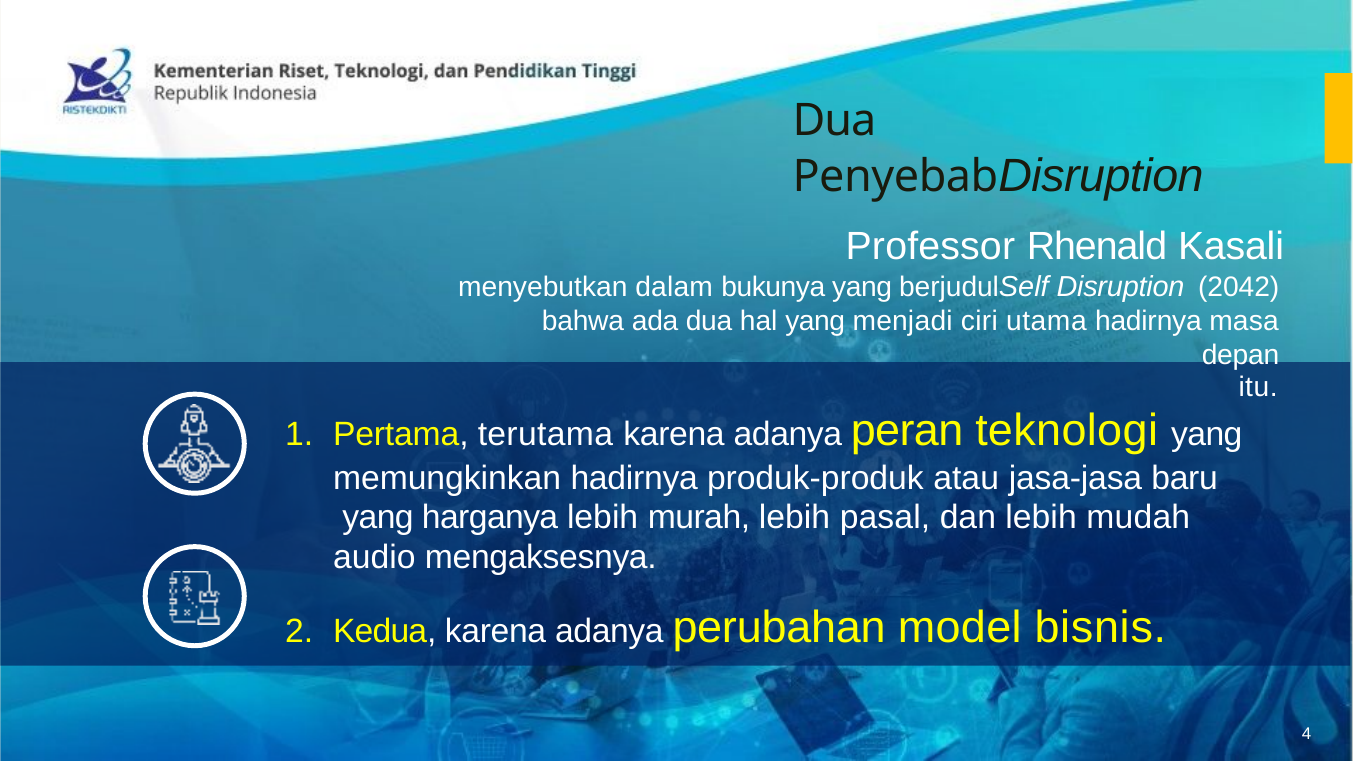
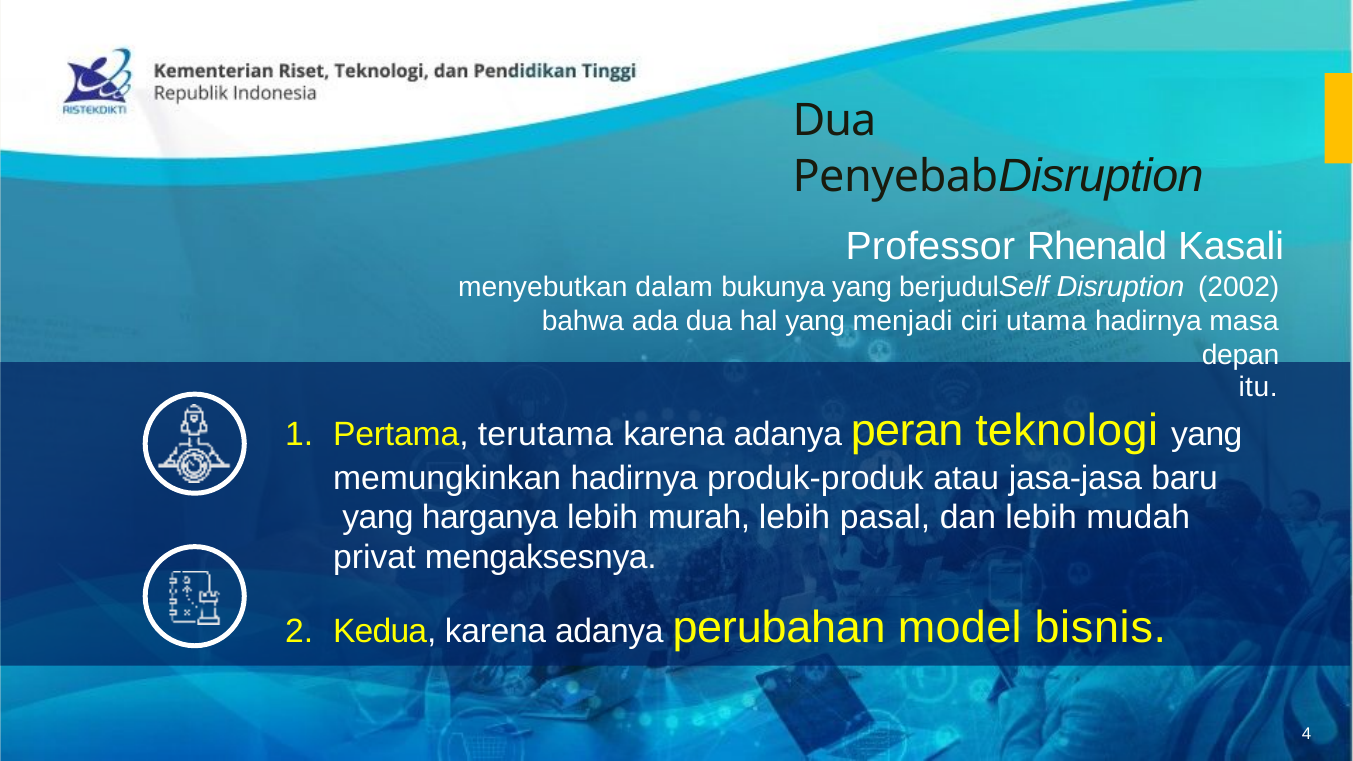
2042: 2042 -> 2002 (1239, 287)
audio: audio -> privat (374, 557)
